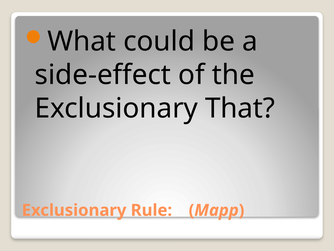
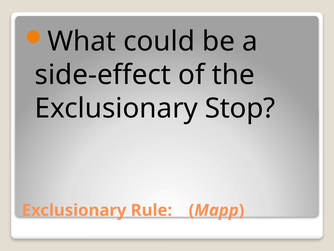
That: That -> Stop (240, 108)
